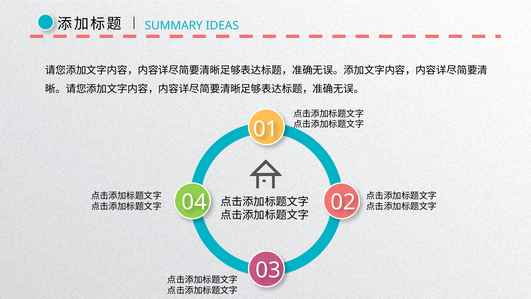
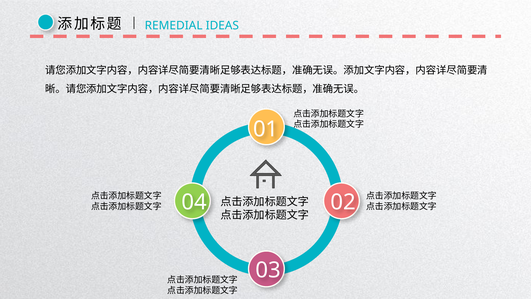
SUMMARY: SUMMARY -> REMEDIAL (174, 25)
